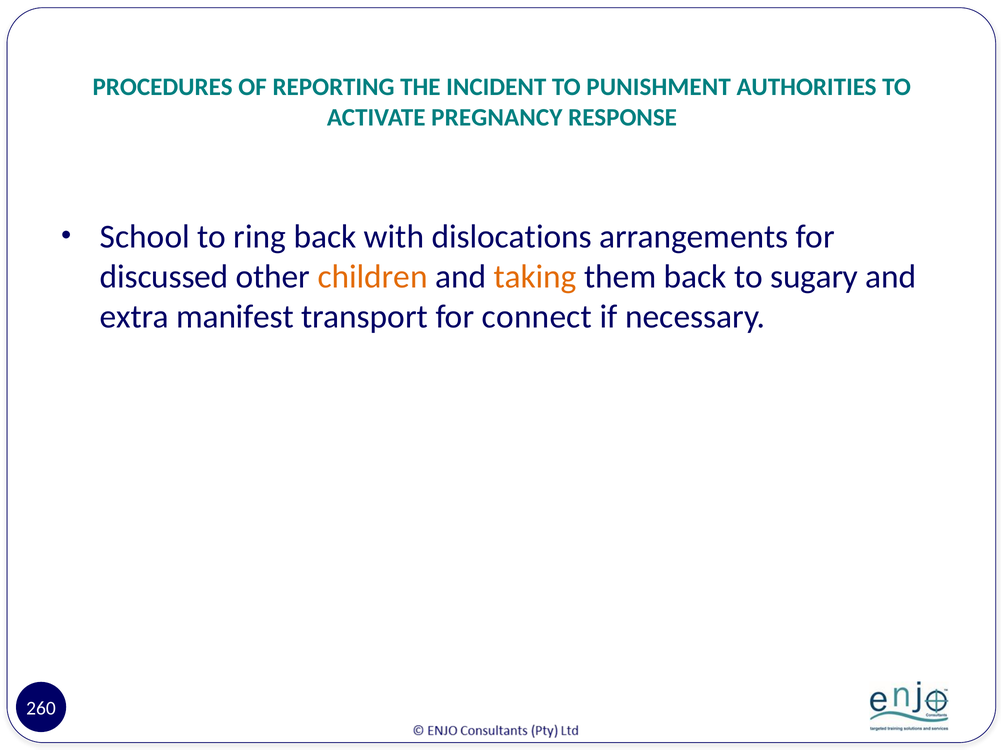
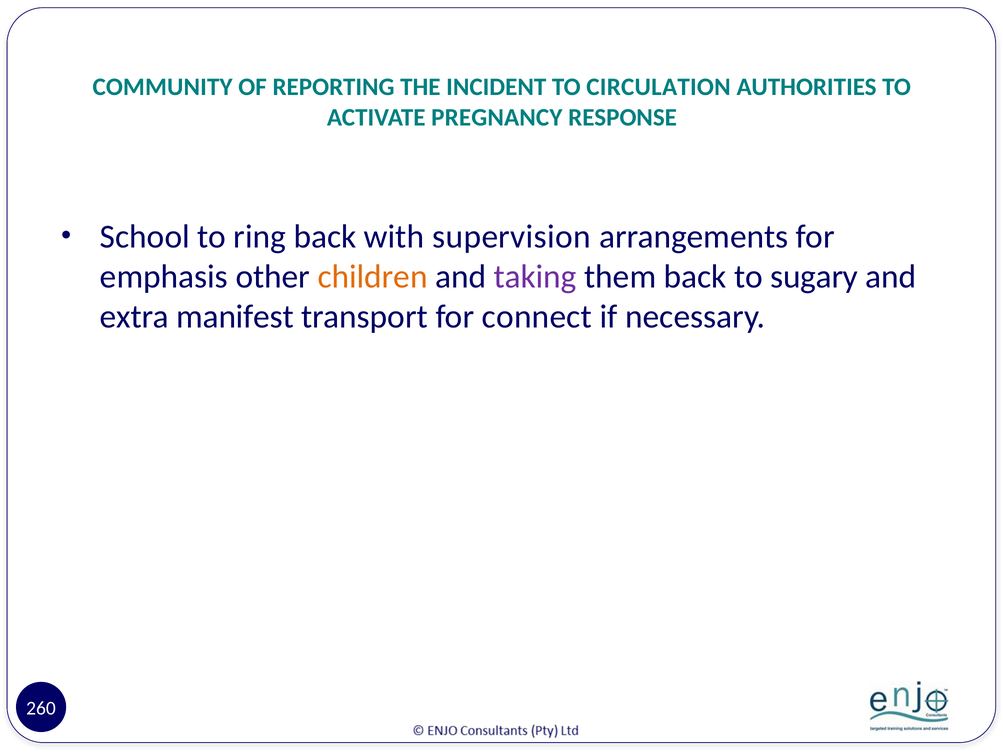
PROCEDURES: PROCEDURES -> COMMUNITY (163, 87)
PUNISHMENT: PUNISHMENT -> CIRCULATION (659, 87)
dislocations: dislocations -> supervision (512, 236)
discussed: discussed -> emphasis (164, 276)
taking colour: orange -> purple (535, 276)
